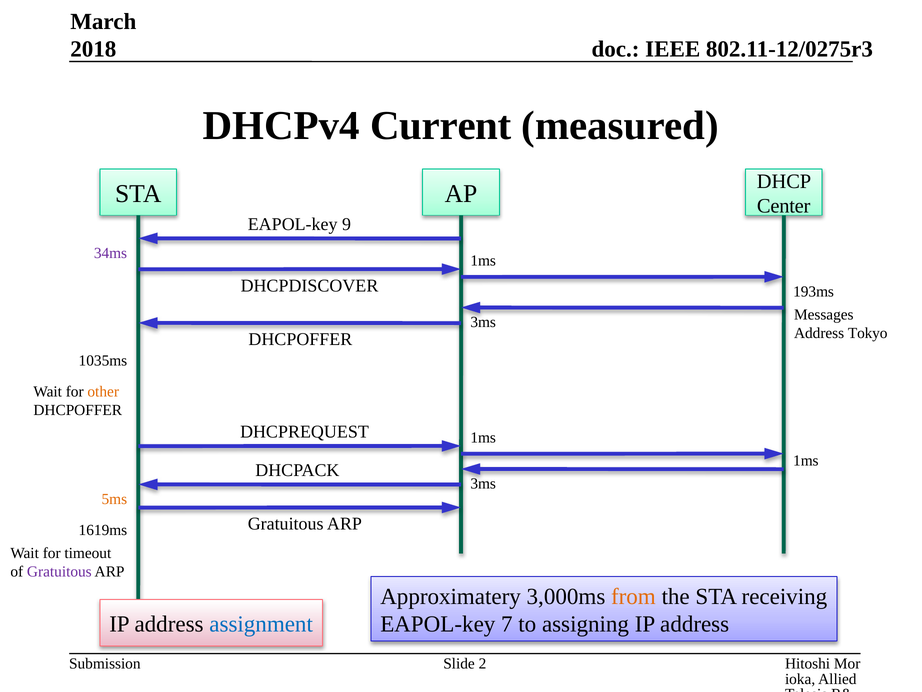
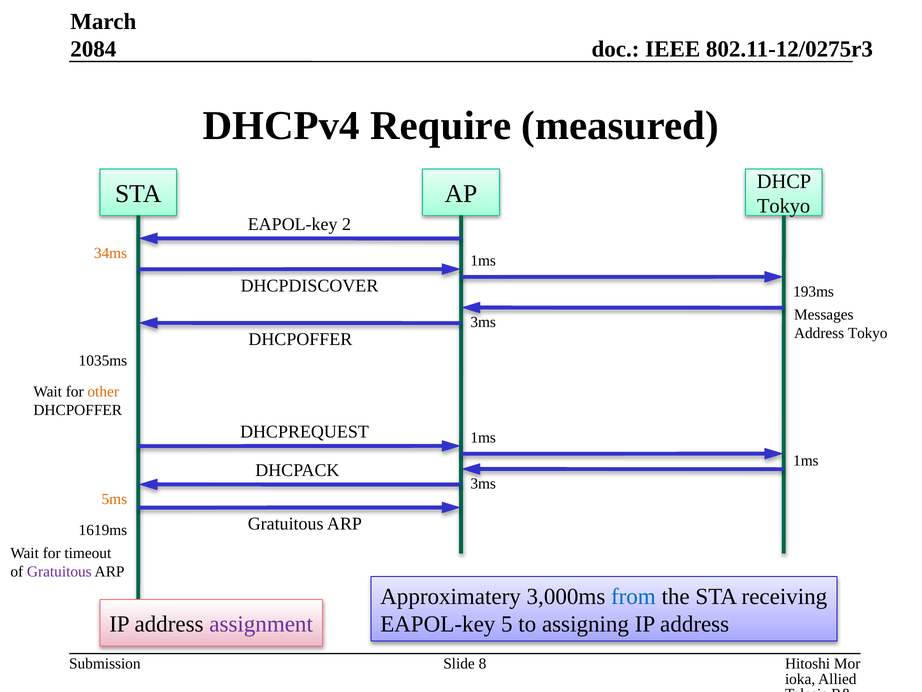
2018: 2018 -> 2084 (93, 49)
Current: Current -> Require (441, 126)
Center: Center -> Tokyo (784, 206)
9: 9 -> 2 (347, 224)
34ms colour: purple -> orange (110, 253)
from colour: orange -> blue (633, 596)
7: 7 -> 5 (507, 624)
assignment colour: blue -> purple (261, 624)
2: 2 -> 8 (482, 663)
